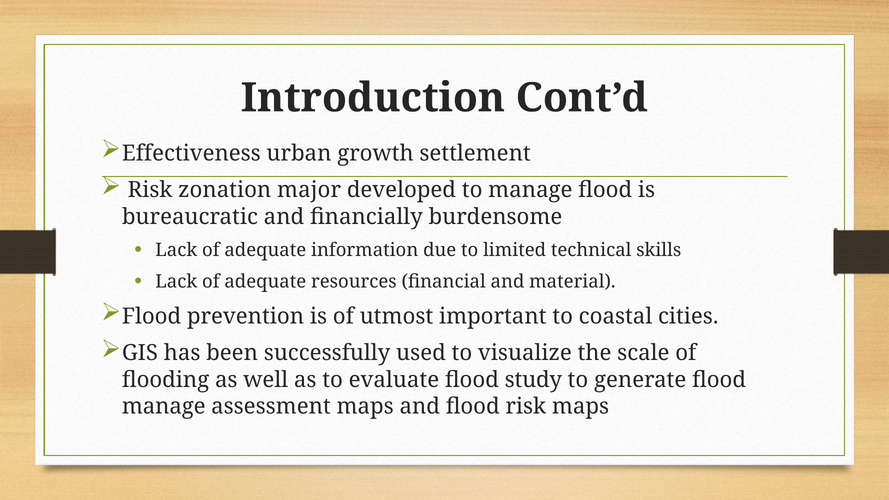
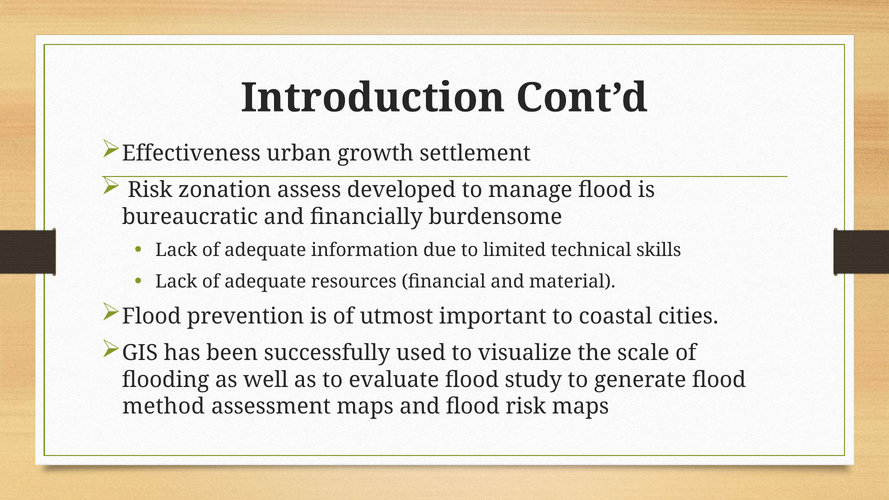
major: major -> assess (309, 190)
manage: manage -> method (164, 407)
